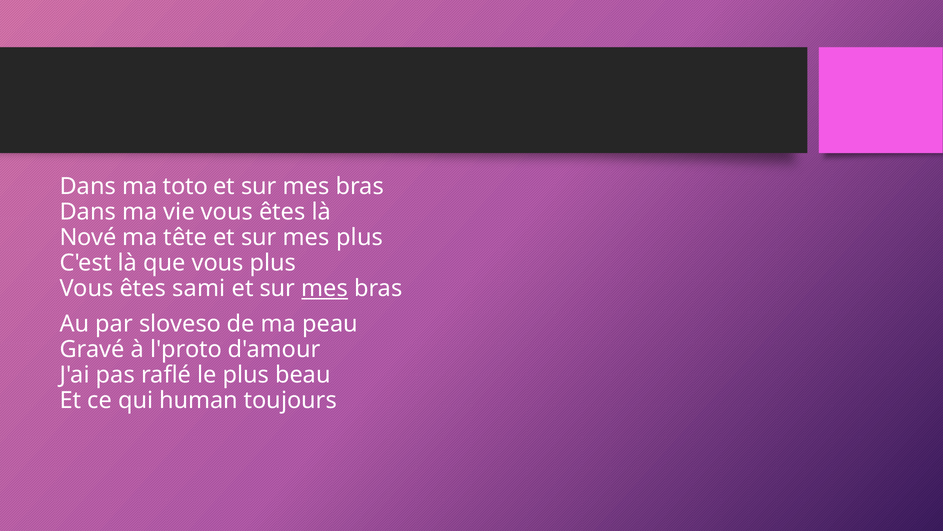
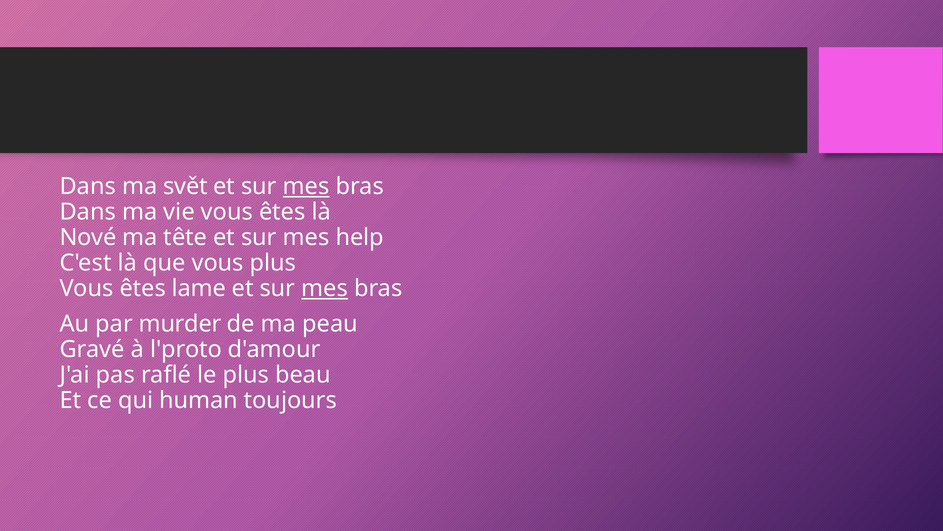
toto: toto -> svět (185, 186)
mes underline: none -> present (306, 186)
mes plus: plus -> help (360, 237)
sami: sami -> lame (199, 288)
sloveso: sloveso -> murder (180, 324)
